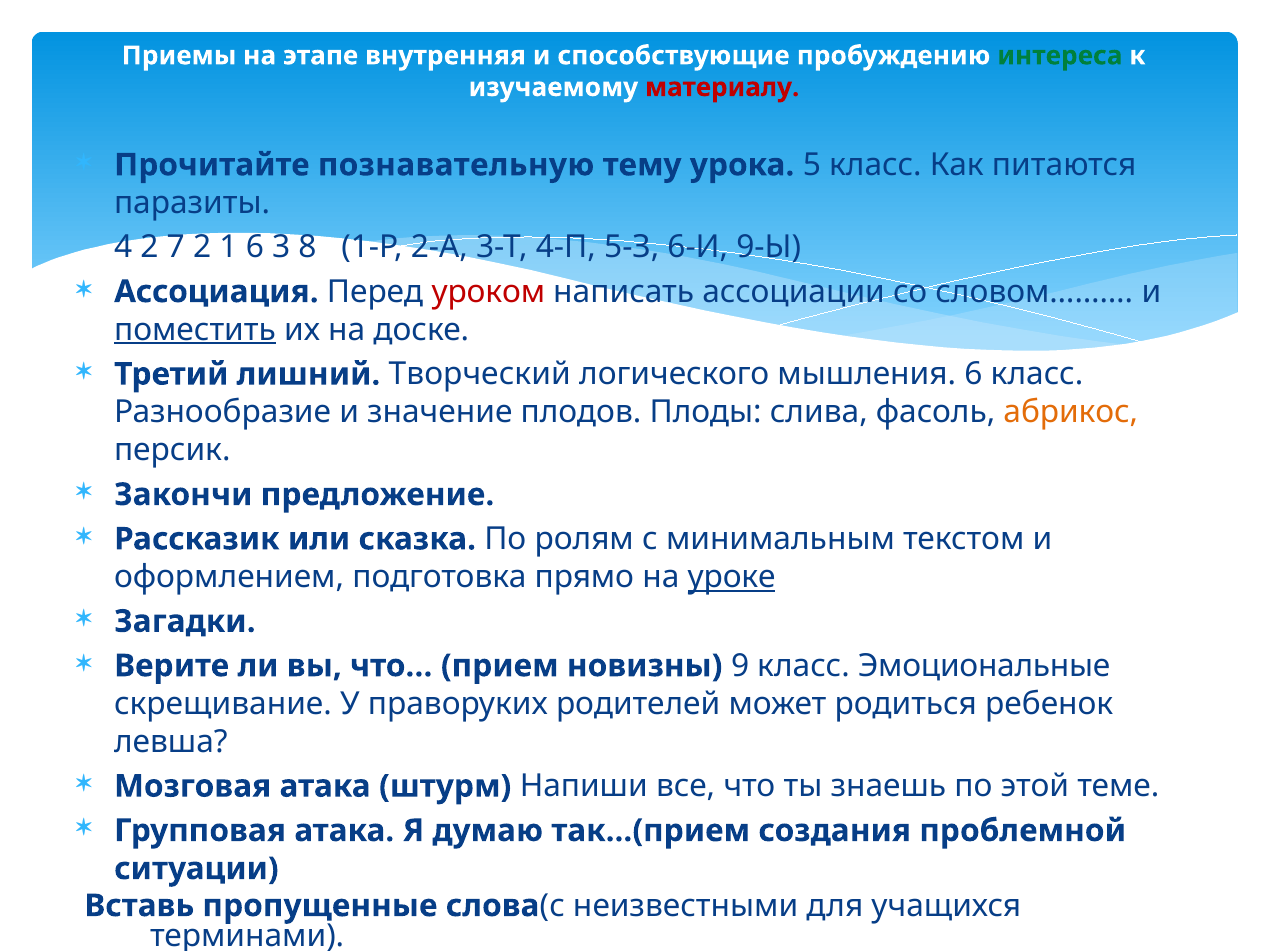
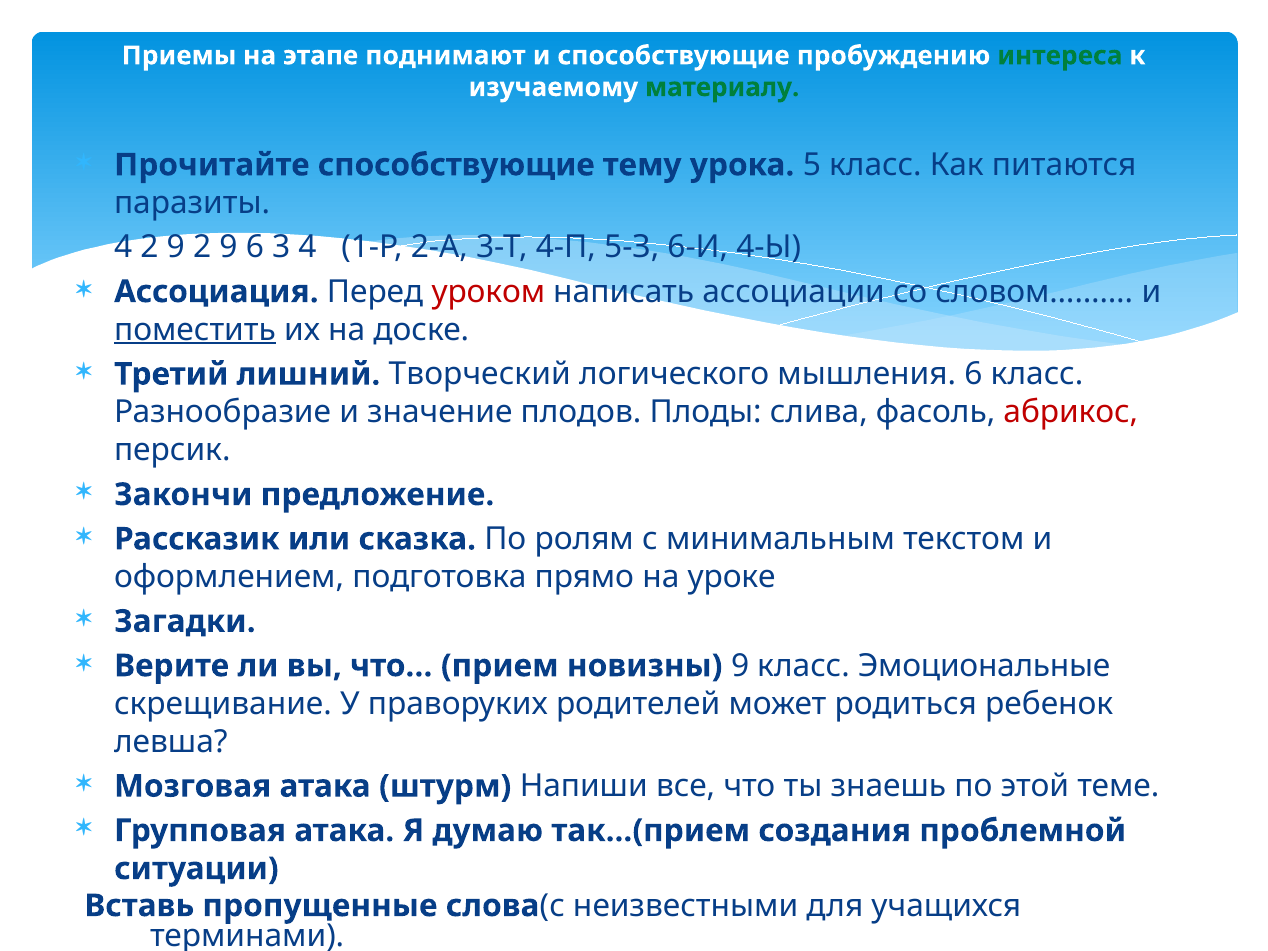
внутренняя: внутренняя -> поднимают (445, 56)
материалу colour: red -> green (722, 87)
Прочитайте познавательную: познавательную -> способствующие (456, 165)
4 2 7: 7 -> 9 (176, 247)
1: 1 -> 9 (229, 247)
3 8: 8 -> 4 (307, 247)
9-Ы: 9-Ы -> 4-Ы (769, 247)
абрикос colour: orange -> red (1071, 412)
уроке underline: present -> none (732, 577)
